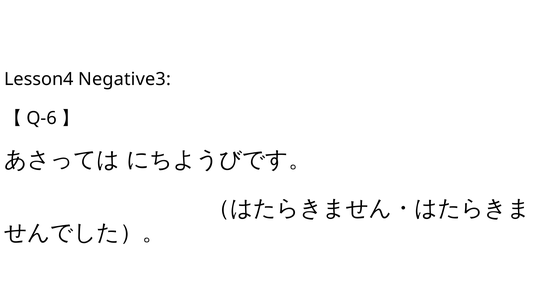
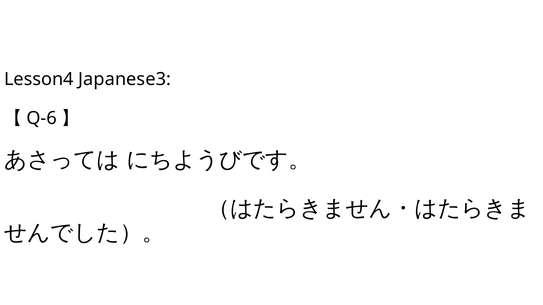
Negative3: Negative3 -> Japanese3 (125, 79)
